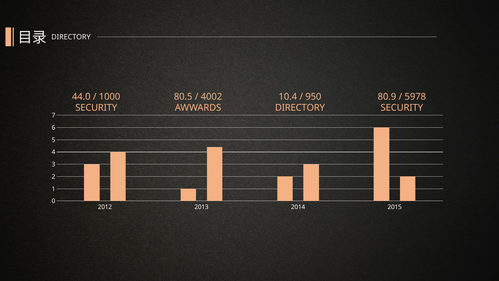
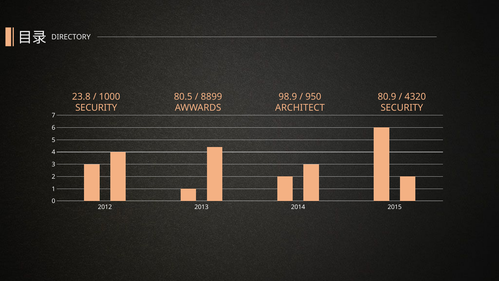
44.0: 44.0 -> 23.8 (81, 97)
4002: 4002 -> 8899 (211, 97)
10.4: 10.4 -> 98.9 (288, 97)
5978: 5978 -> 4320 (415, 97)
DIRECTORY: DIRECTORY -> ARCHITECT (300, 108)
